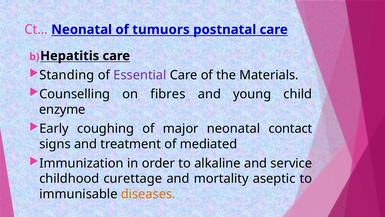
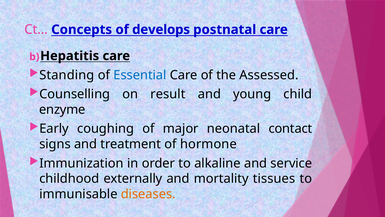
Ct… Neonatal: Neonatal -> Concepts (82, 30)
tumuors: tumuors -> develops (161, 30)
Essential colour: purple -> blue (140, 75)
Materials: Materials -> Assessed (269, 75)
fibres: fibres -> result (168, 94)
mediated: mediated -> hormone (208, 144)
curettage: curettage -> externally (133, 178)
aseptic: aseptic -> tissues (274, 178)
